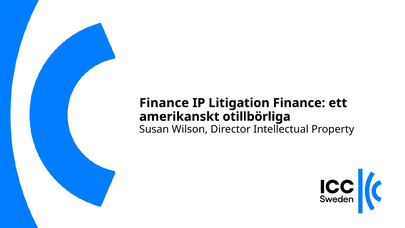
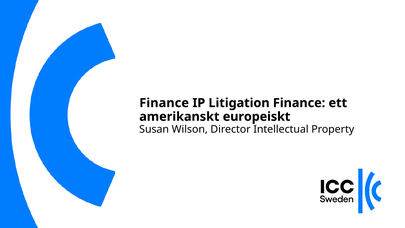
otillbörliga: otillbörliga -> europeiskt (257, 117)
